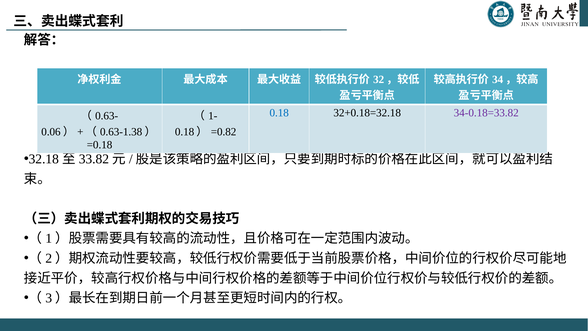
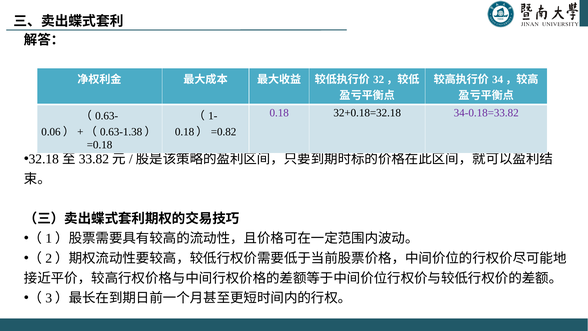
0.18 colour: blue -> purple (279, 113)
